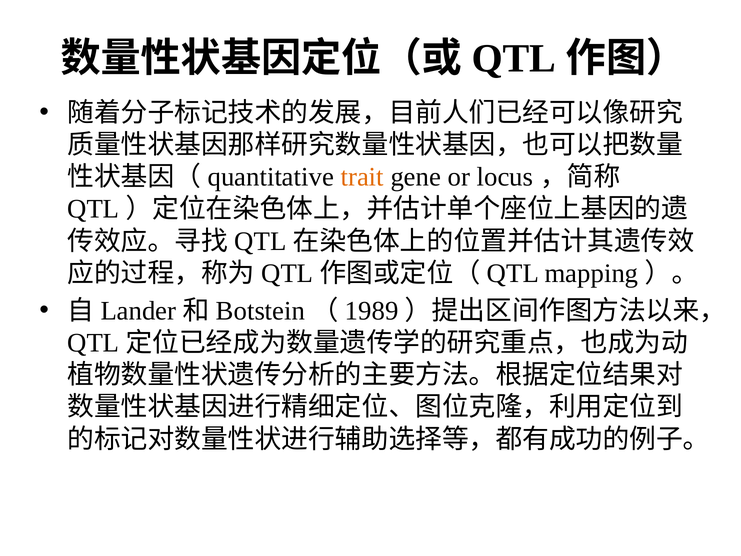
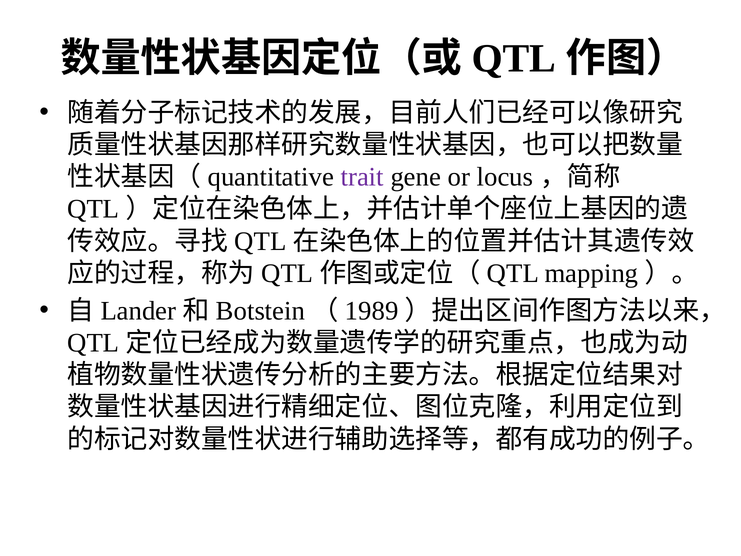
trait colour: orange -> purple (362, 177)
